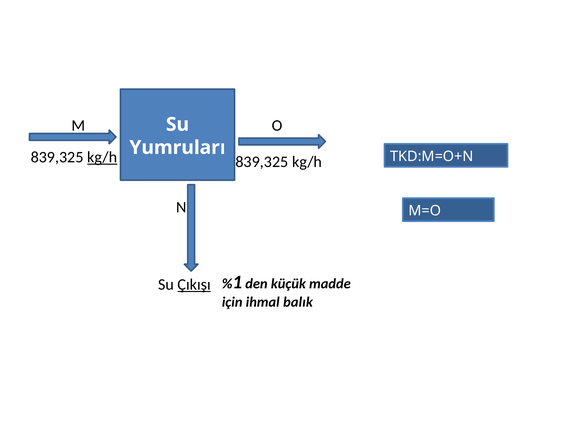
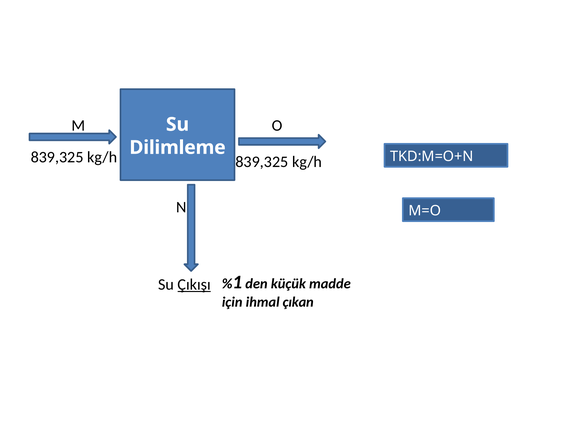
Yumruları: Yumruları -> Dilimleme (178, 148)
kg/h underline: present -> none (102, 158)
balık: balık -> çıkan (298, 302)
